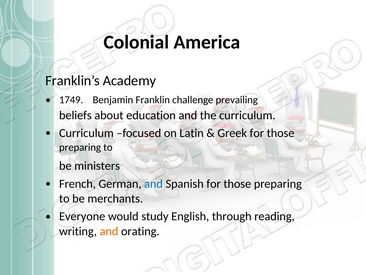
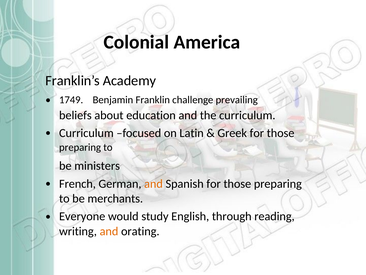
and colour: blue -> orange (153, 183)
